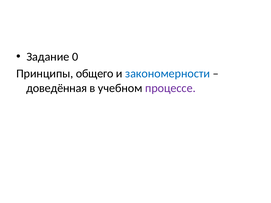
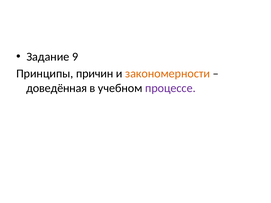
0: 0 -> 9 (75, 57)
общего: общего -> причин (95, 74)
закономерности colour: blue -> orange (168, 74)
